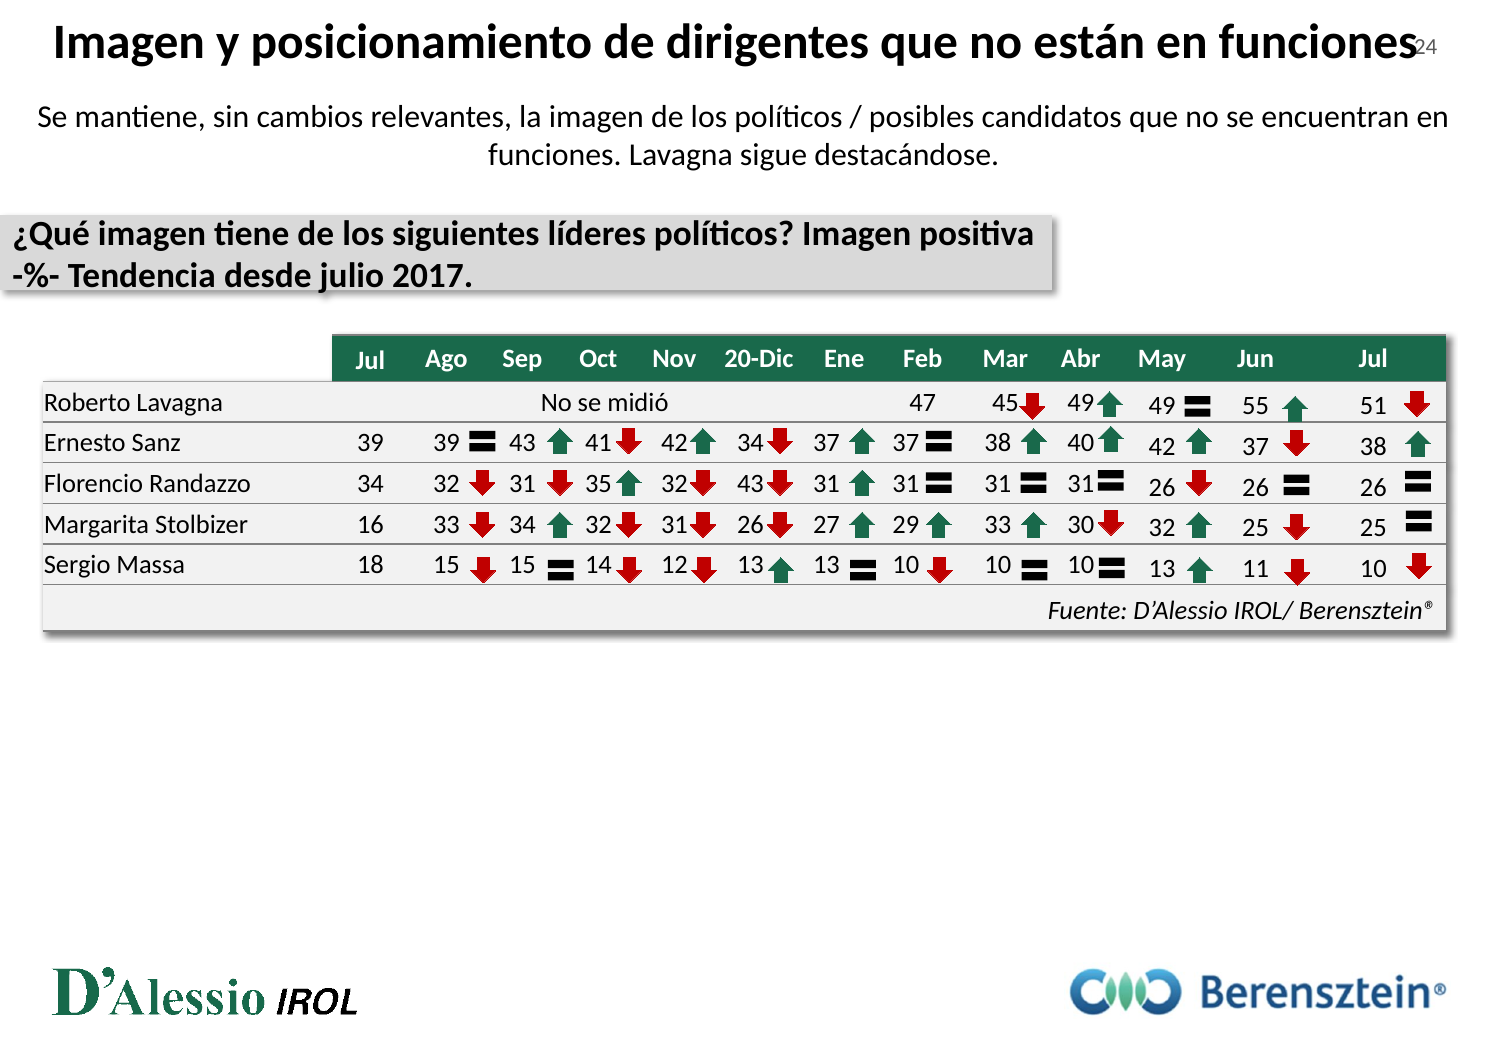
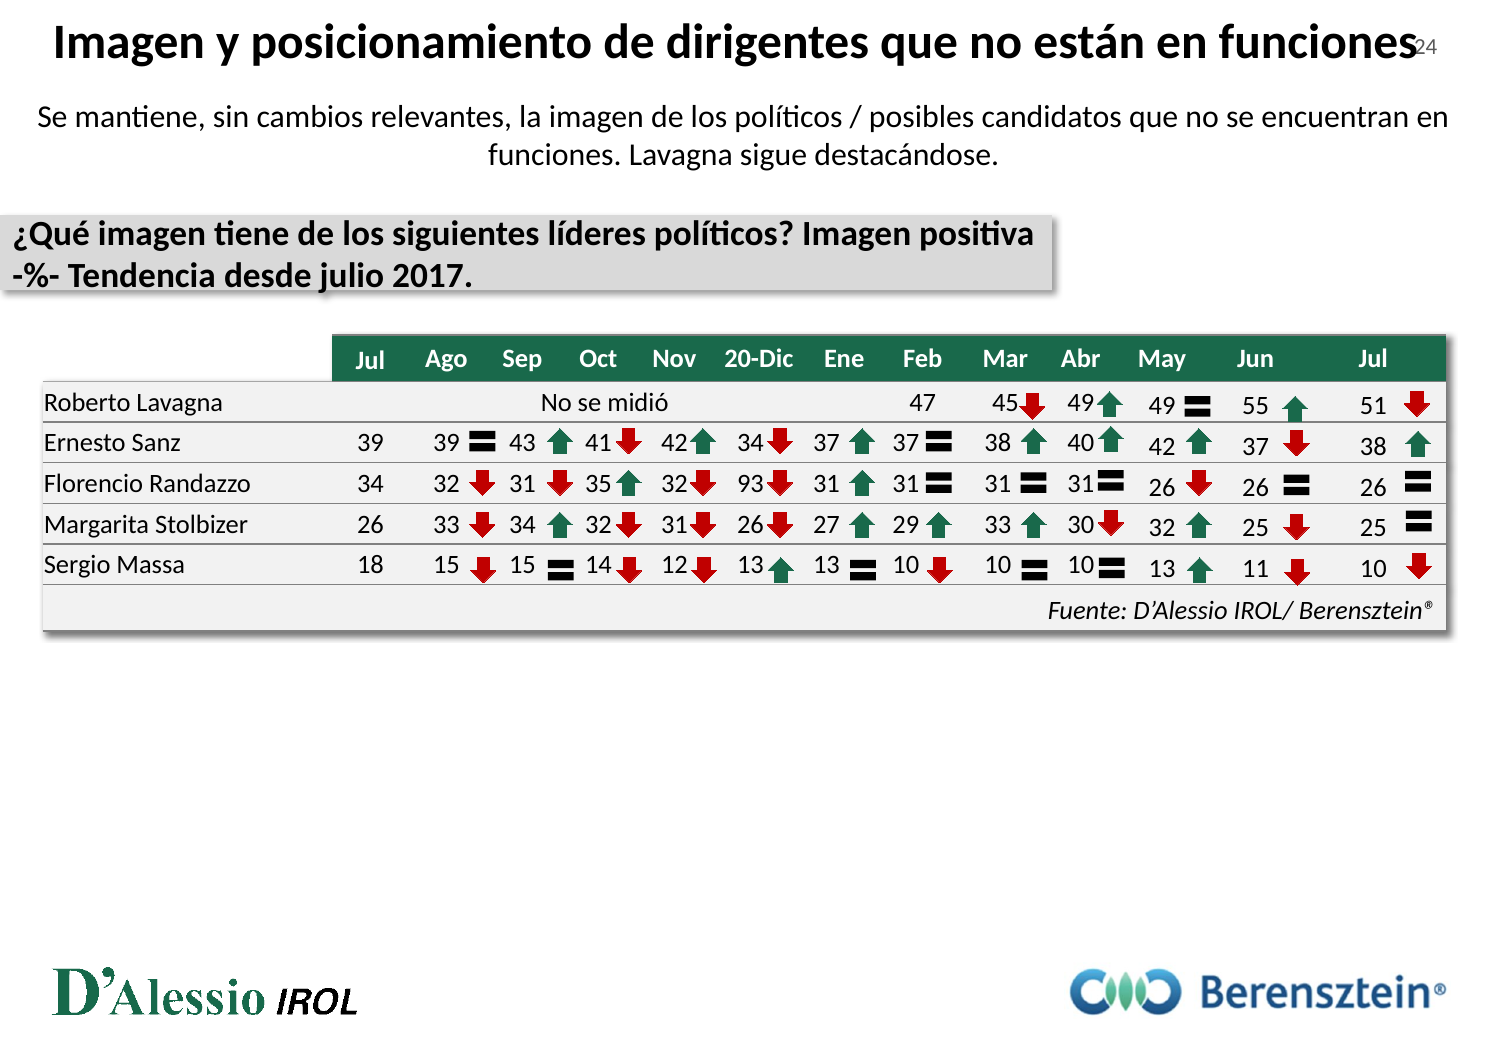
32 43: 43 -> 93 (750, 484)
Stolbizer 16: 16 -> 26 (370, 525)
